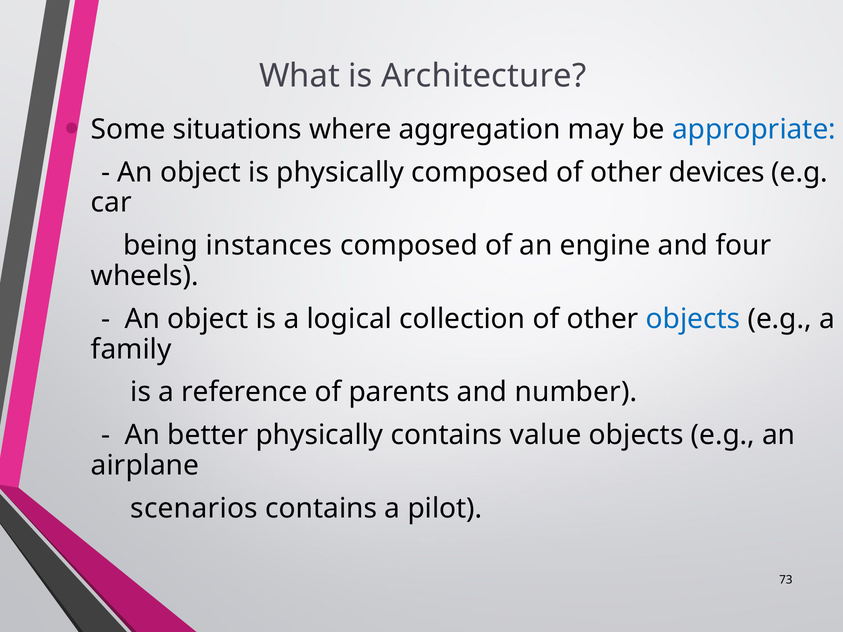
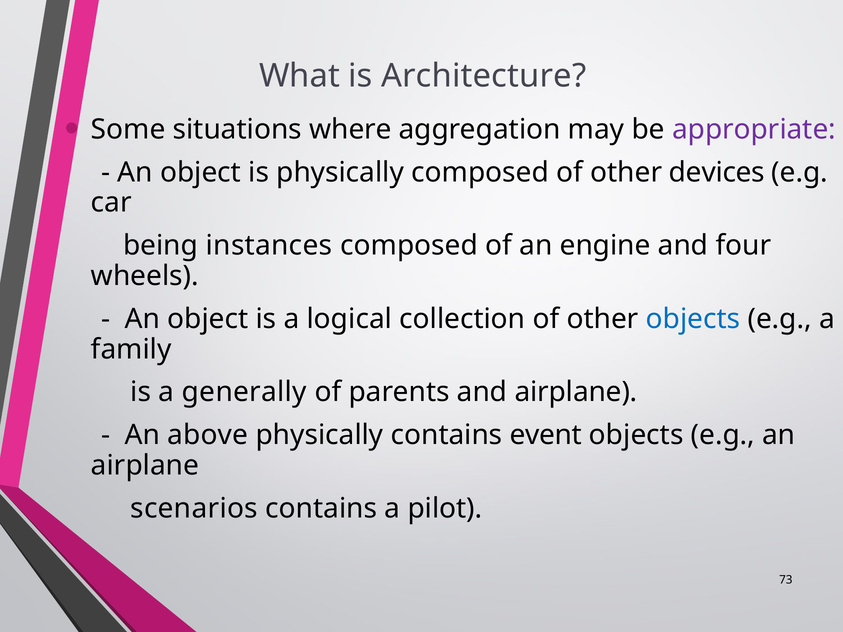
appropriate colour: blue -> purple (754, 129)
reference: reference -> generally (244, 392)
and number: number -> airplane (576, 392)
better: better -> above (208, 435)
value: value -> event (546, 435)
